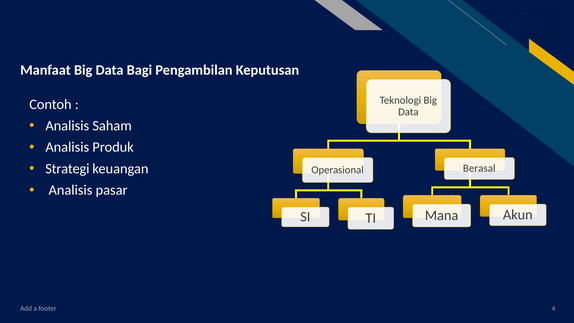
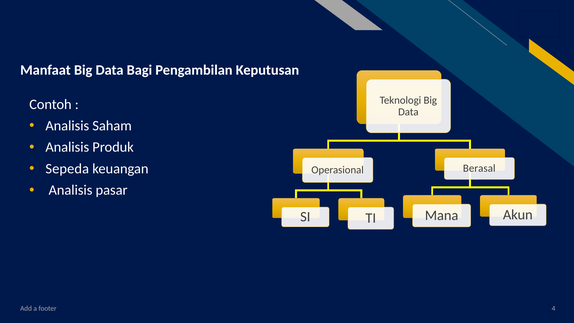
Strategi: Strategi -> Sepeda (67, 169)
